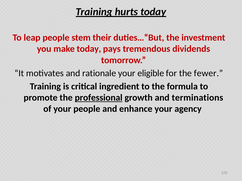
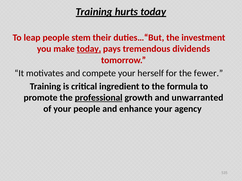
today underline: none -> present (89, 49)
rationale: rationale -> compete (99, 73)
eligible: eligible -> herself (151, 73)
terminations: terminations -> unwarranted (197, 98)
